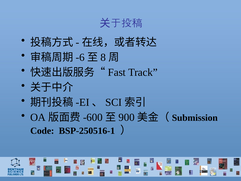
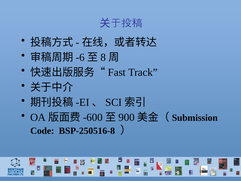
BSP-250516-1: BSP-250516-1 -> BSP-250516-8 (87, 131)
